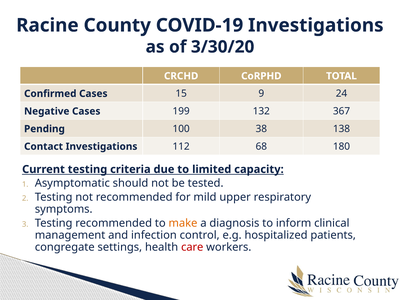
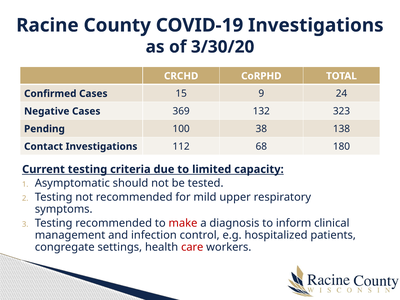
199: 199 -> 369 (181, 111)
367: 367 -> 323 (341, 111)
make colour: orange -> red (183, 223)
